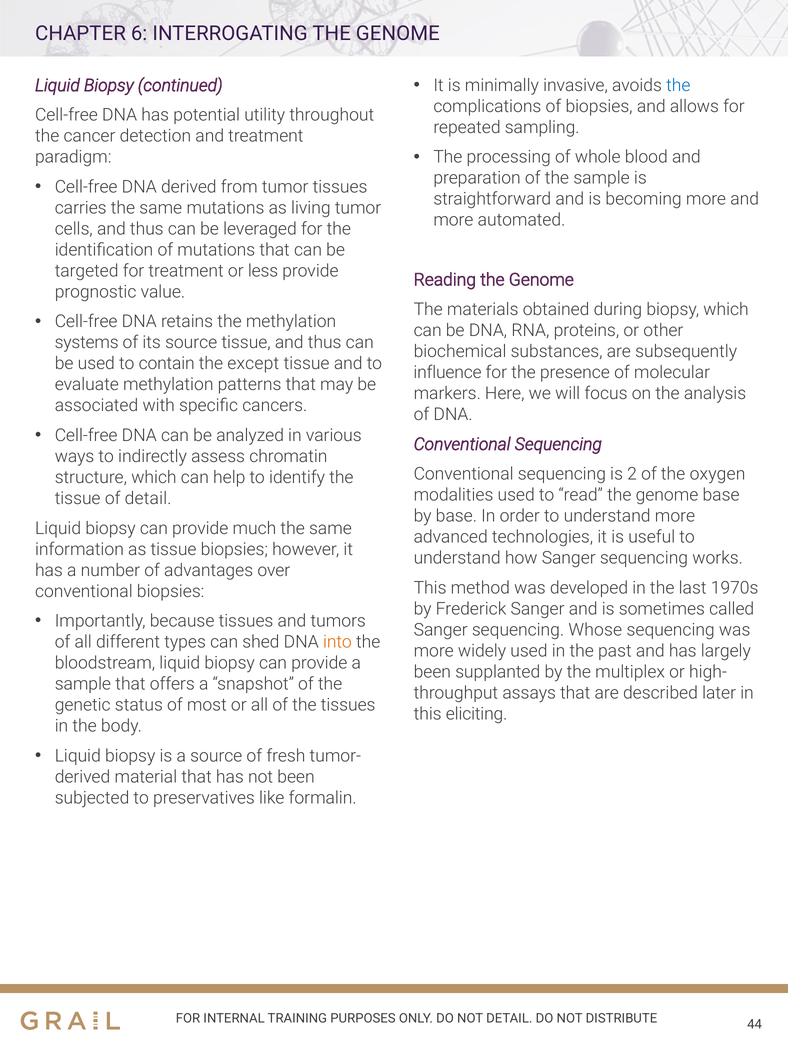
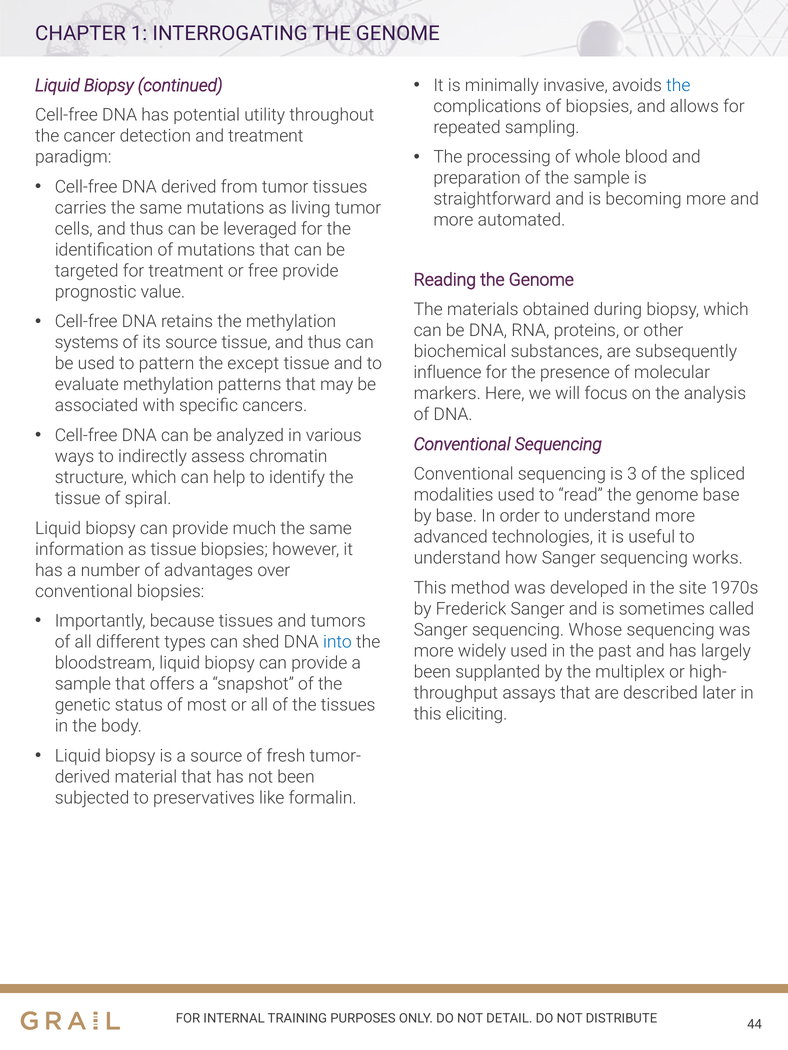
6: 6 -> 1 (139, 34)
less: less -> free (263, 271)
contain: contain -> pattern (167, 364)
2: 2 -> 3 (632, 474)
oxygen: oxygen -> spliced (718, 474)
of detail: detail -> spiral (148, 499)
last: last -> site (693, 588)
into colour: orange -> blue (337, 642)
